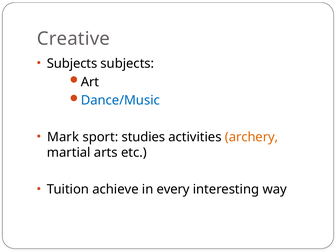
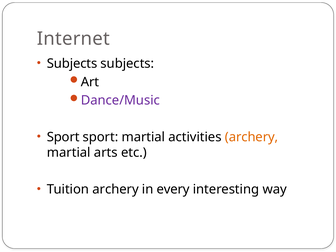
Creative: Creative -> Internet (73, 39)
Dance/Music colour: blue -> purple (120, 100)
Mark: Mark -> Sport (63, 137)
sport studies: studies -> martial (143, 137)
Tuition achieve: achieve -> archery (116, 189)
